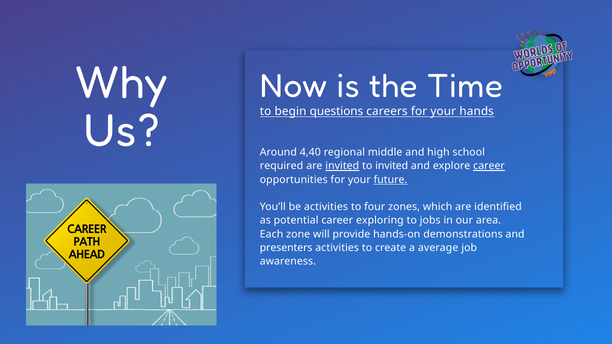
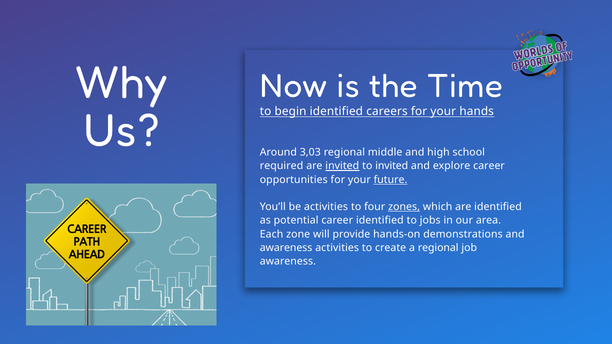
begin questions: questions -> identified (336, 111)
4,40: 4,40 -> 3,03 (310, 152)
career underline: present -> none (489, 166)
zones underline: none -> present (404, 207)
career exploring: exploring -> identified (380, 221)
presenters: presenters -> awareness (286, 248)
a average: average -> regional (438, 248)
